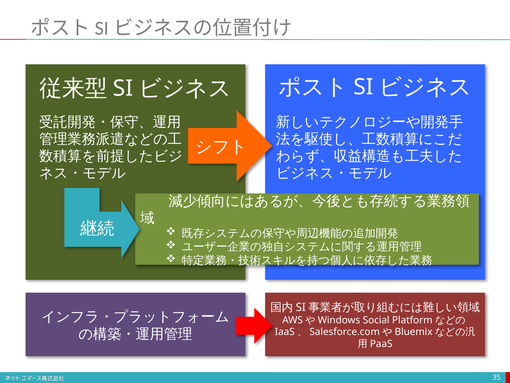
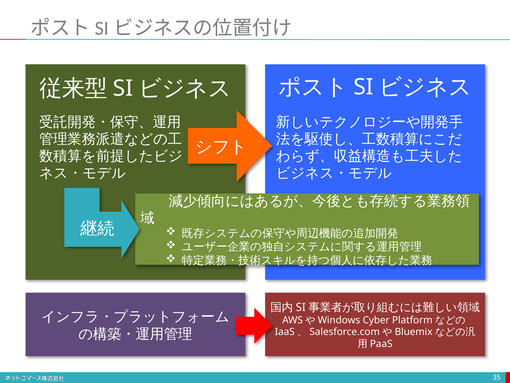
Social: Social -> Cyber (376, 320)
